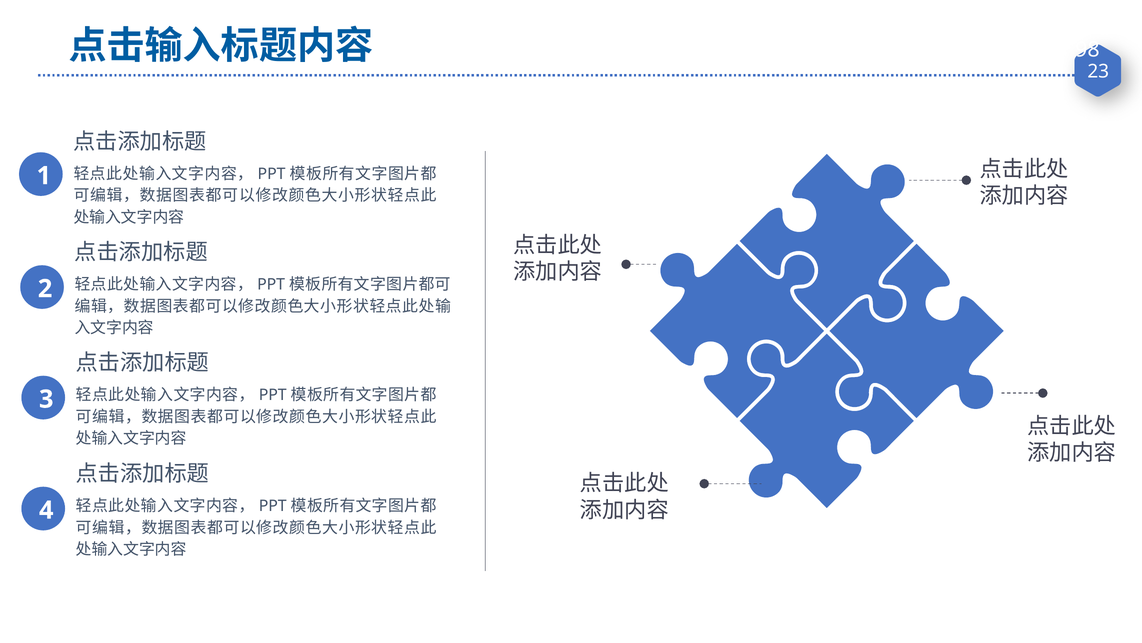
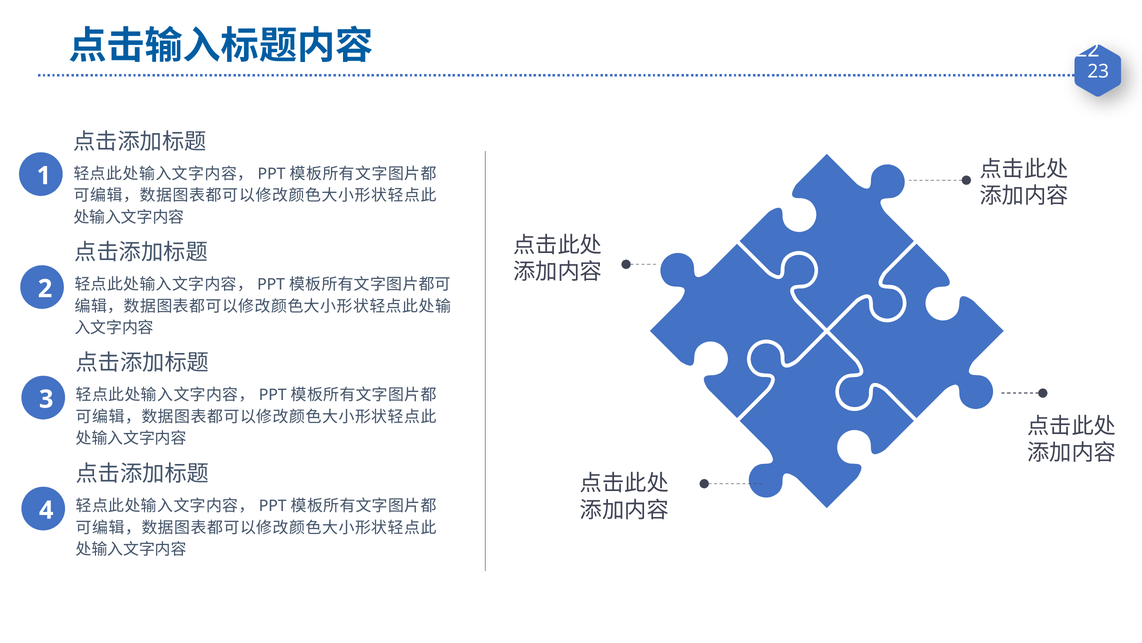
98: 98 -> 22 (1087, 50)
